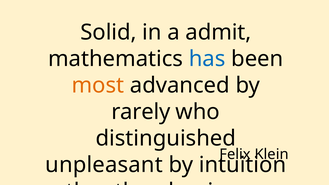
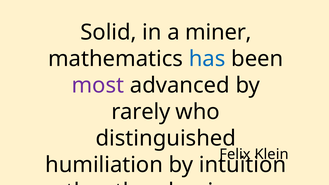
admit: admit -> miner (218, 32)
most colour: orange -> purple (98, 85)
unpleasant: unpleasant -> humiliation (104, 165)
